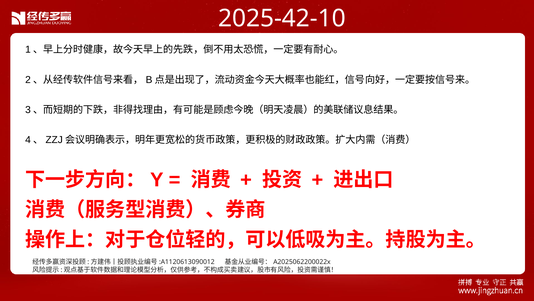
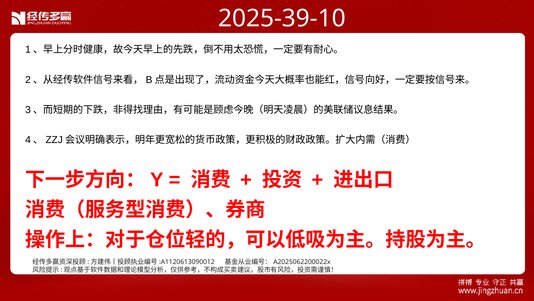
2025-42-10: 2025-42-10 -> 2025-39-10 (282, 18)
